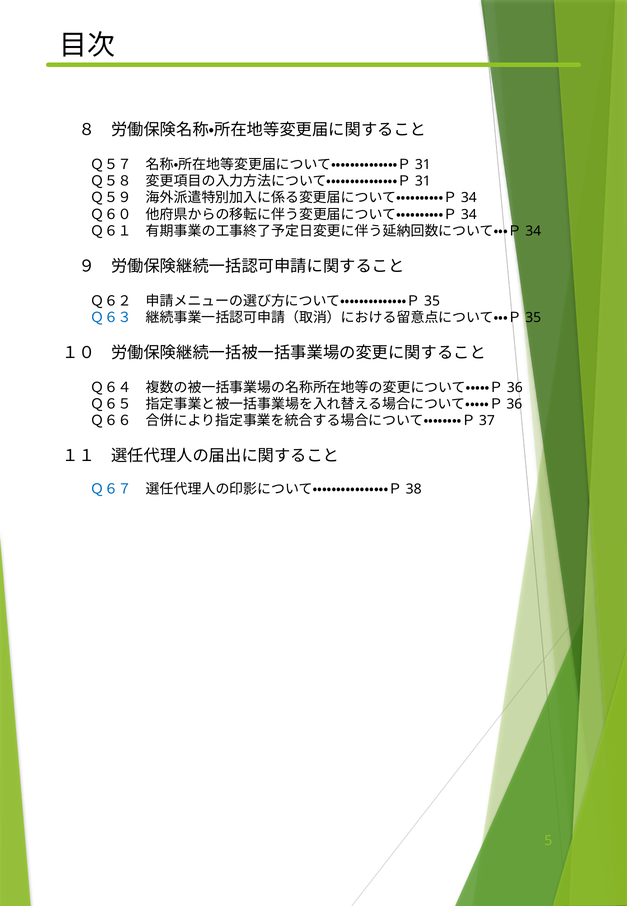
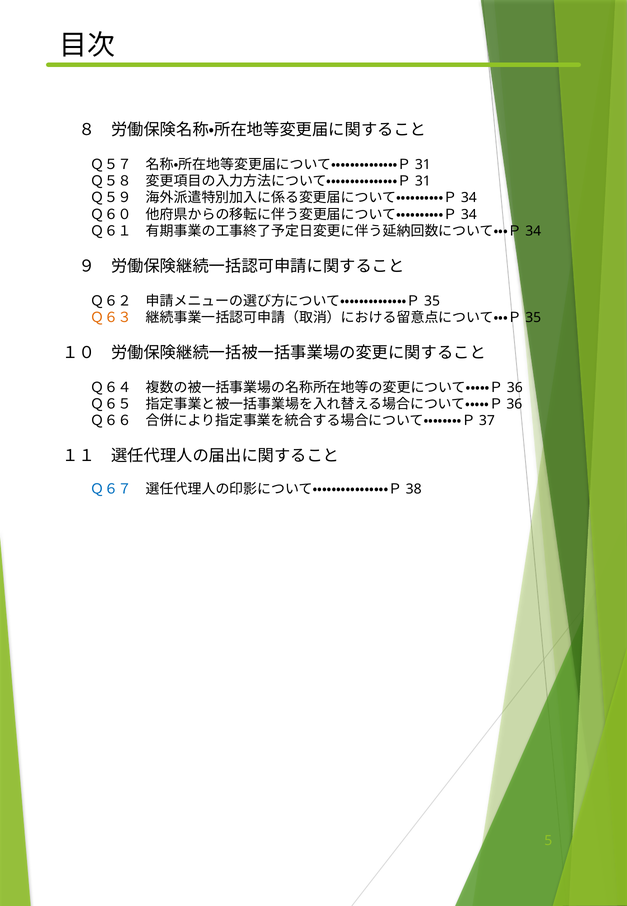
Ｑ６３ colour: blue -> orange (111, 318)
